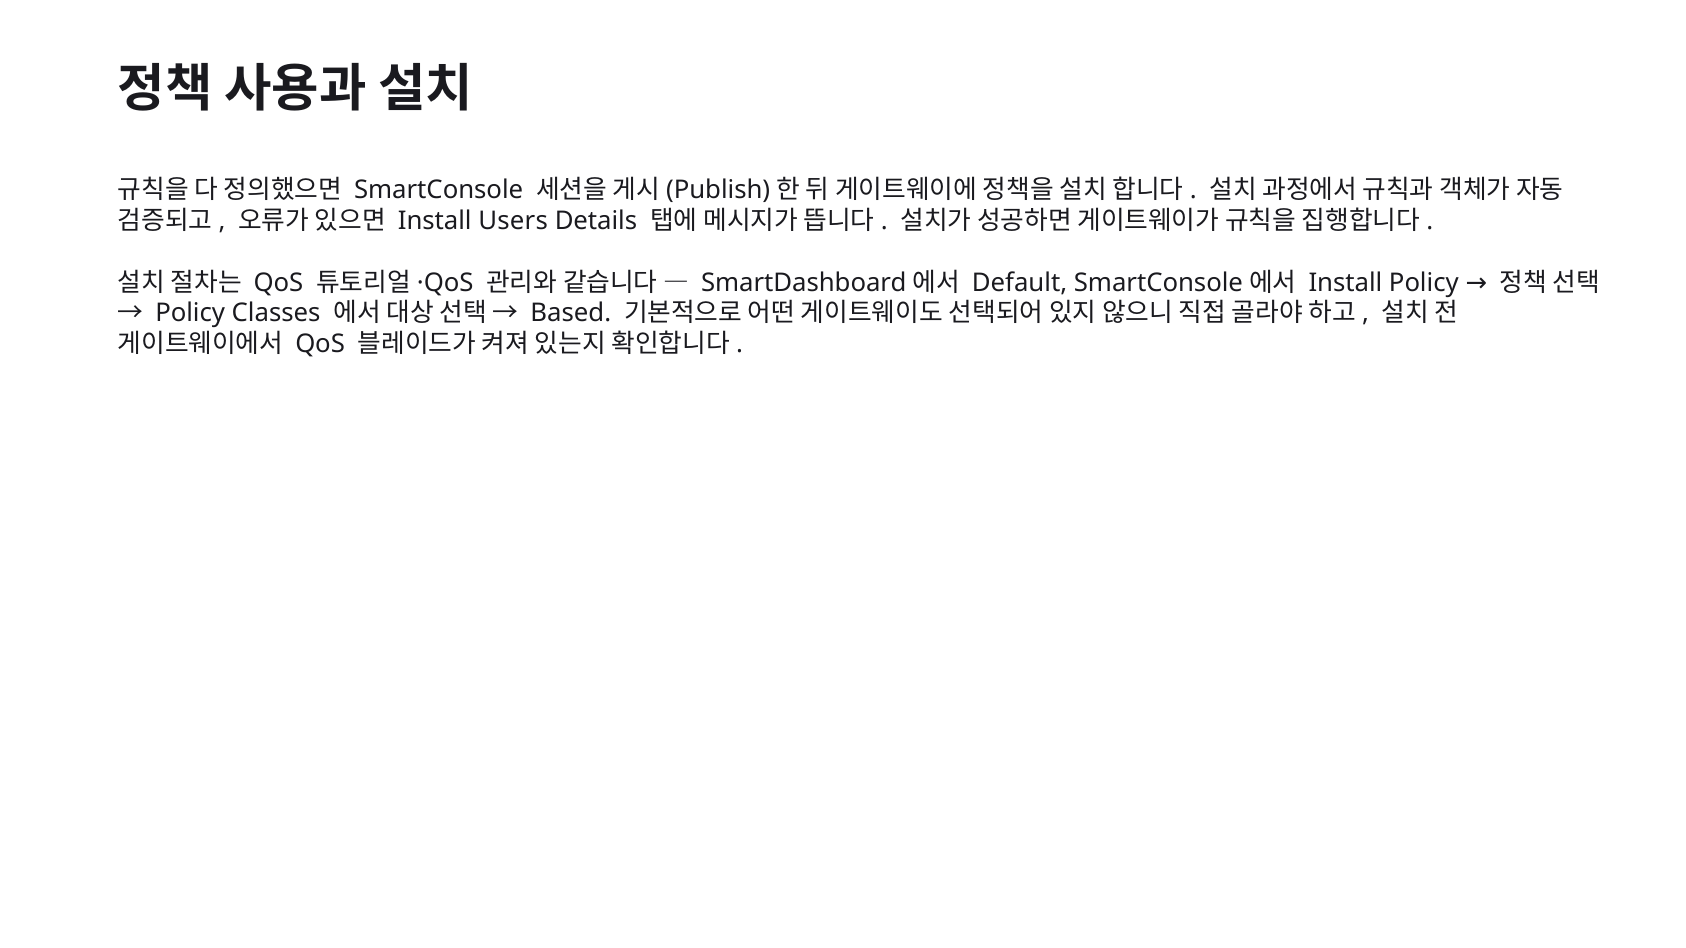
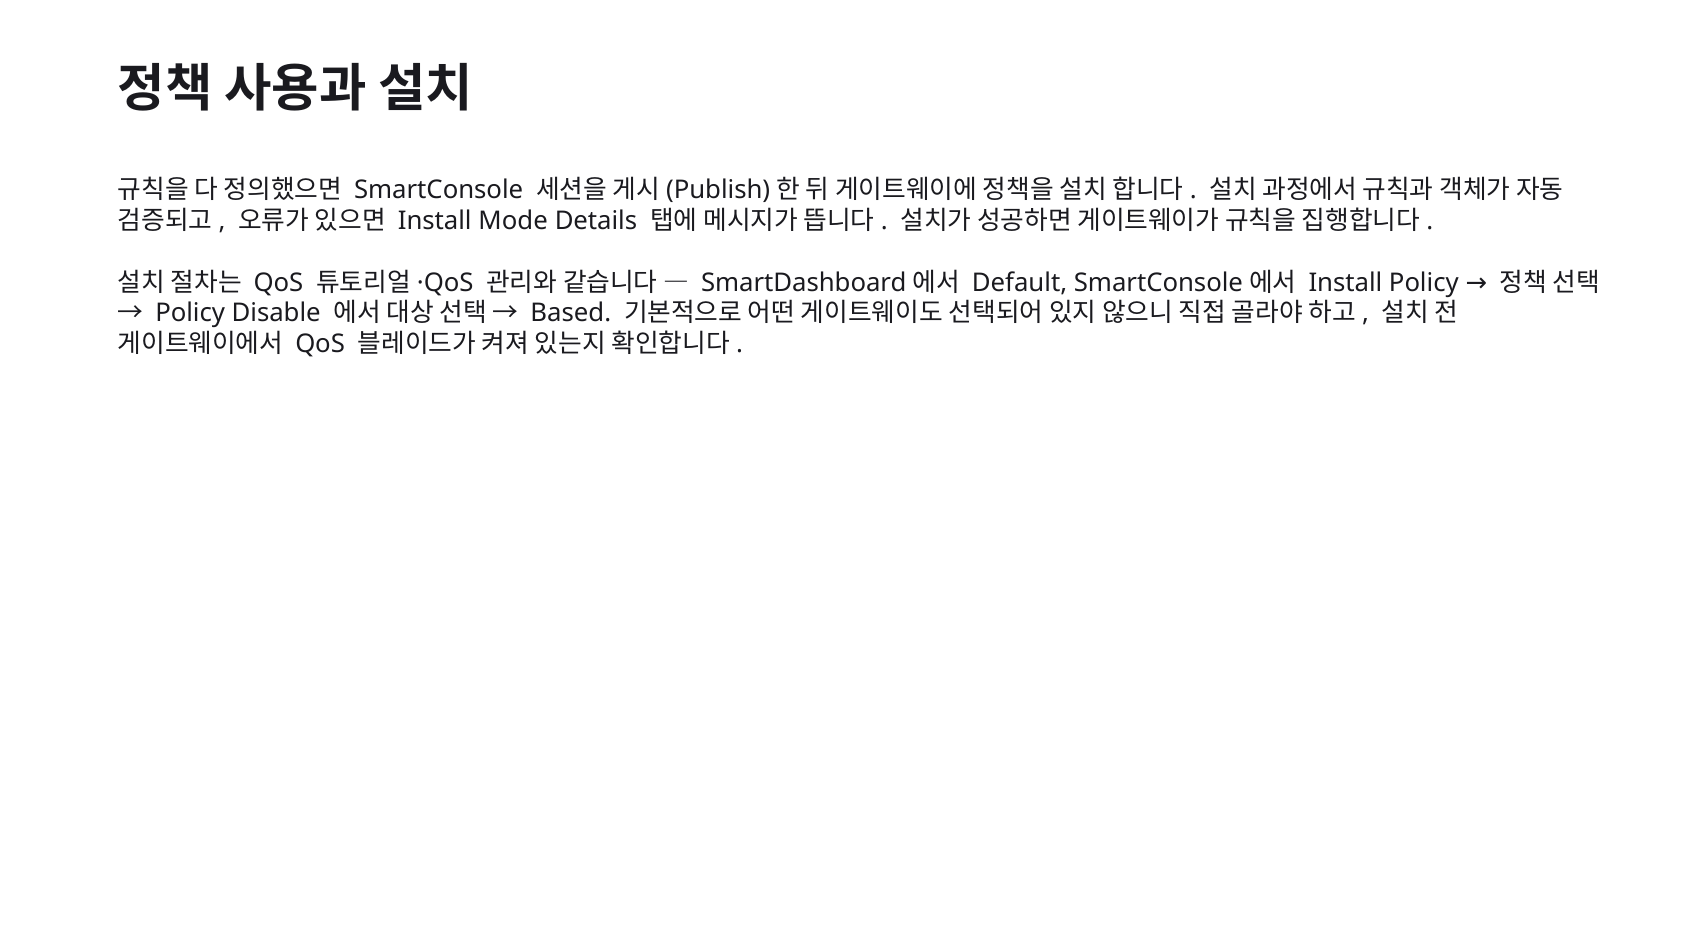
Users: Users -> Mode (513, 221)
Classes: Classes -> Disable (276, 314)
